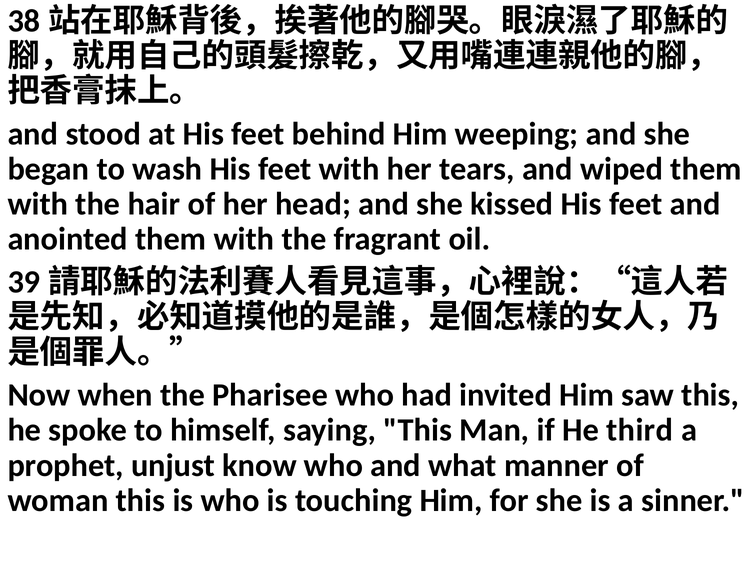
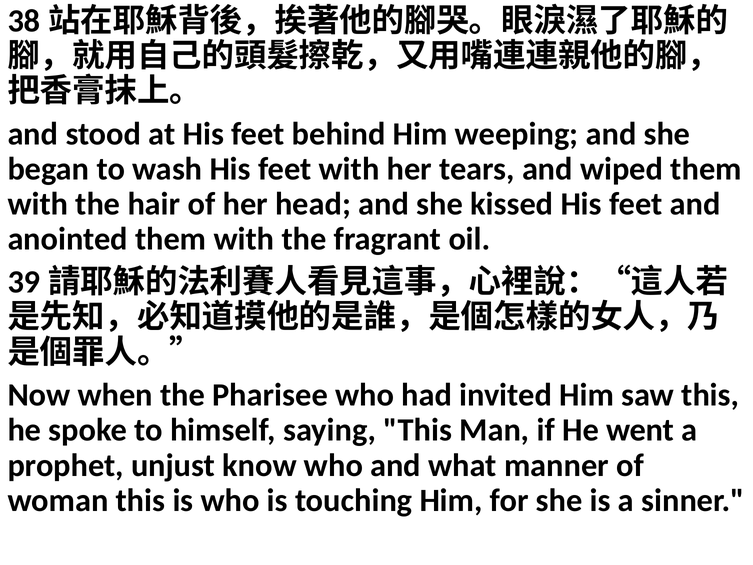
third: third -> went (640, 430)
